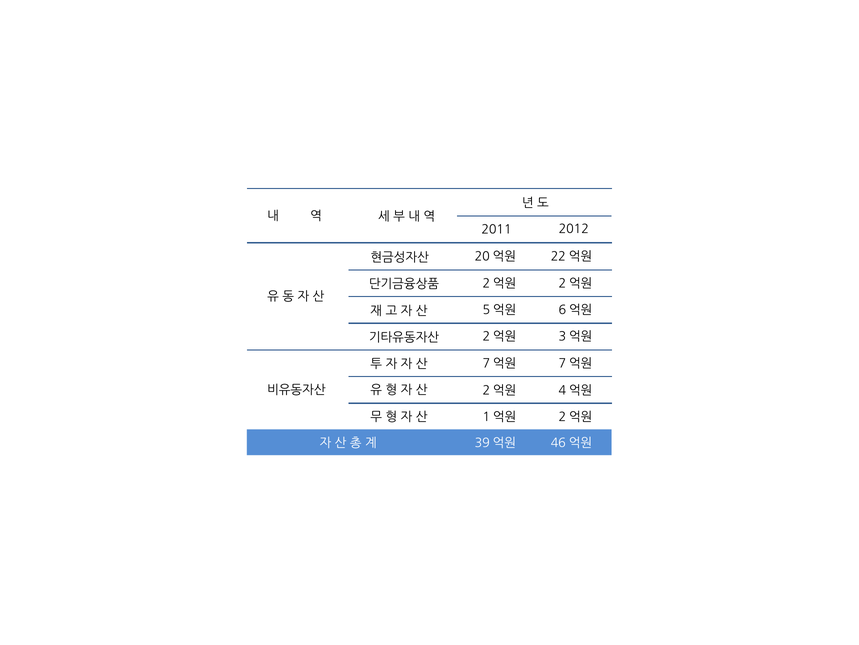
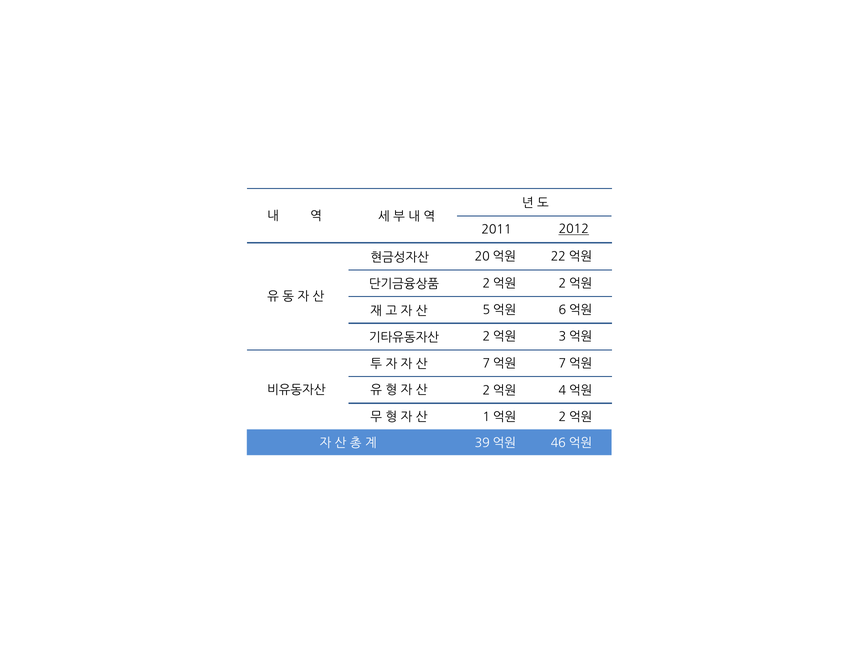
2012 underline: none -> present (574, 229)
